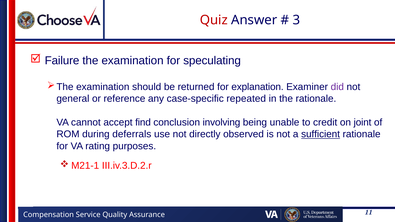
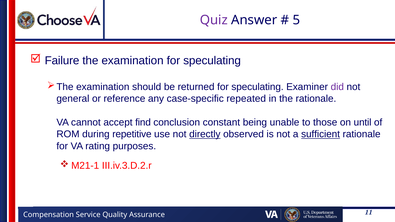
Quiz colour: red -> purple (214, 20)
3: 3 -> 5 (296, 20)
returned for explanation: explanation -> speculating (257, 87)
involving: involving -> constant (221, 122)
credit: credit -> those (325, 122)
joint: joint -> until (363, 122)
deferrals: deferrals -> repetitive (132, 134)
directly underline: none -> present (205, 134)
